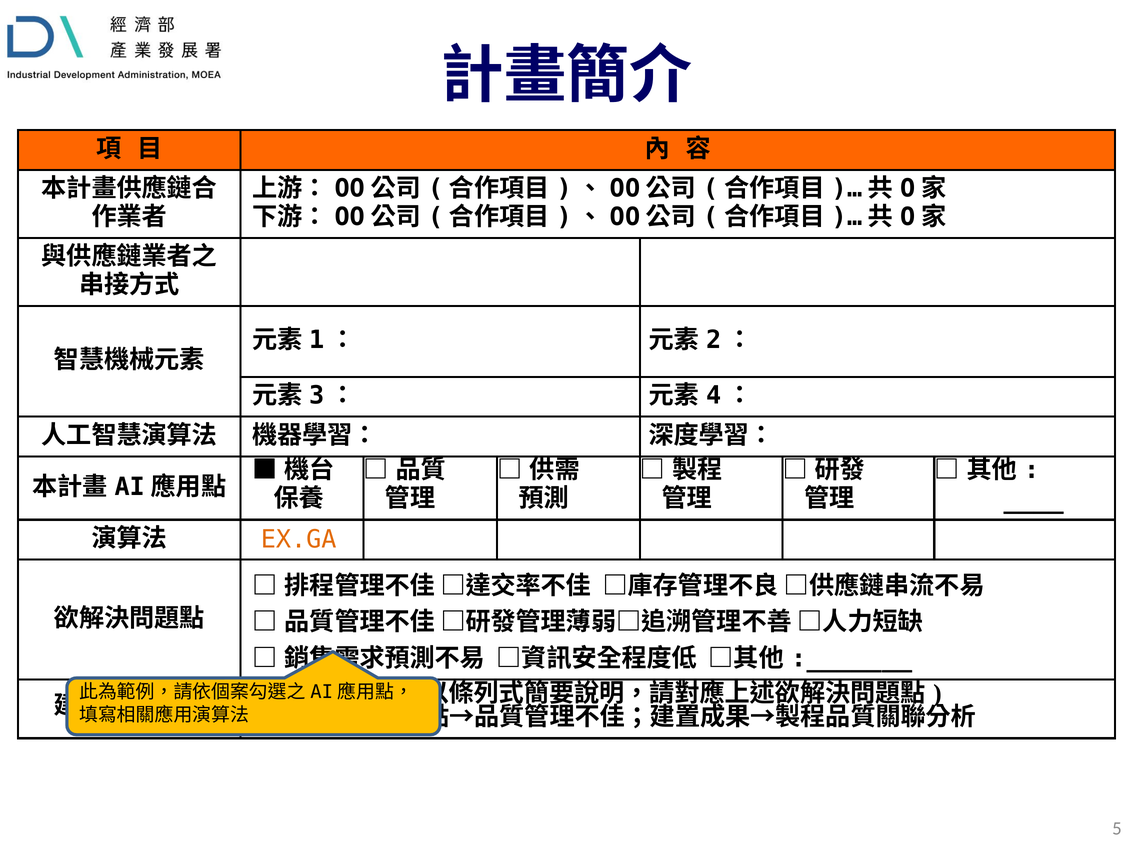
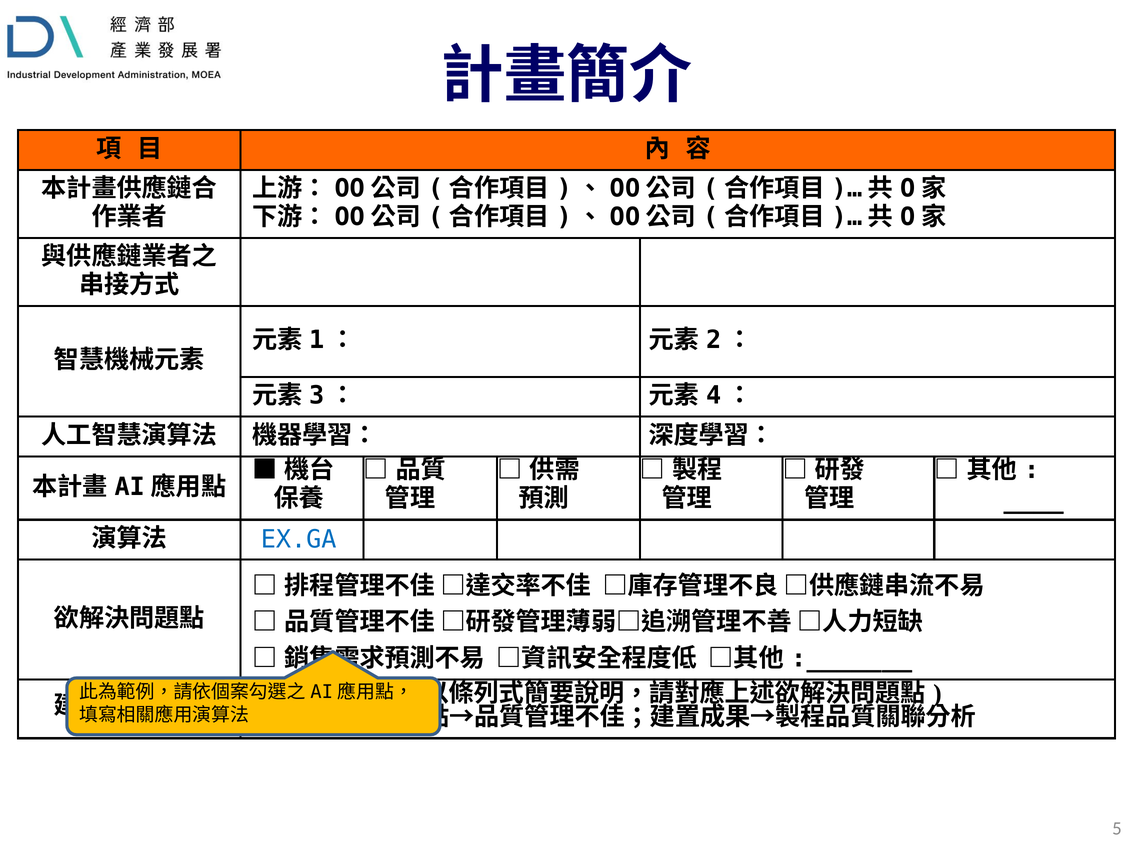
EX.GA colour: orange -> blue (299, 539)
